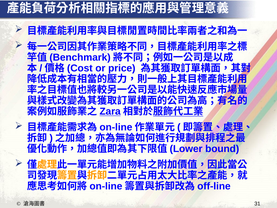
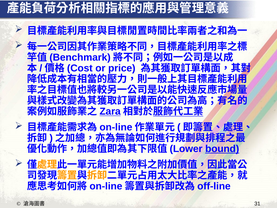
bound underline: none -> present (222, 149)
